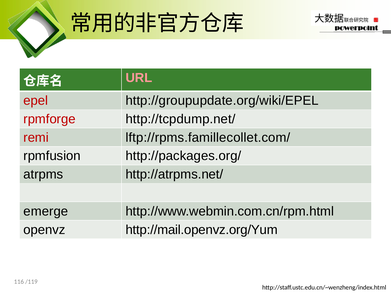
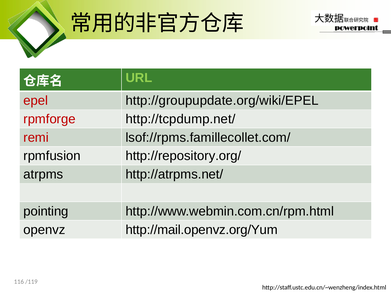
URL colour: pink -> light green (139, 78)
lftp://rpms.famillecollet.com/: lftp://rpms.famillecollet.com/ -> lsof://rpms.famillecollet.com/ (208, 138)
http://packages.org/: http://packages.org/ -> http://repository.org/ (183, 156)
emerge: emerge -> pointing (46, 211)
